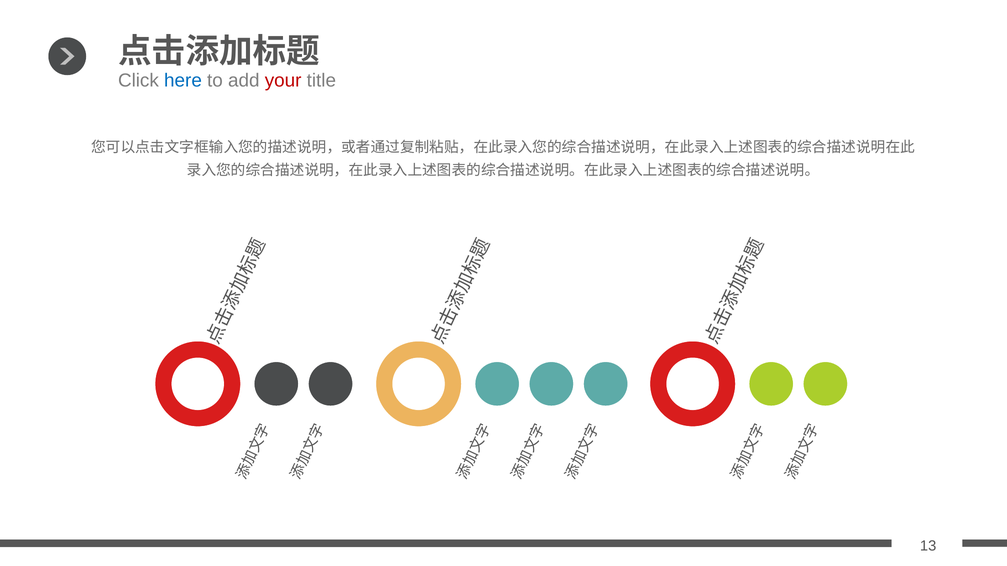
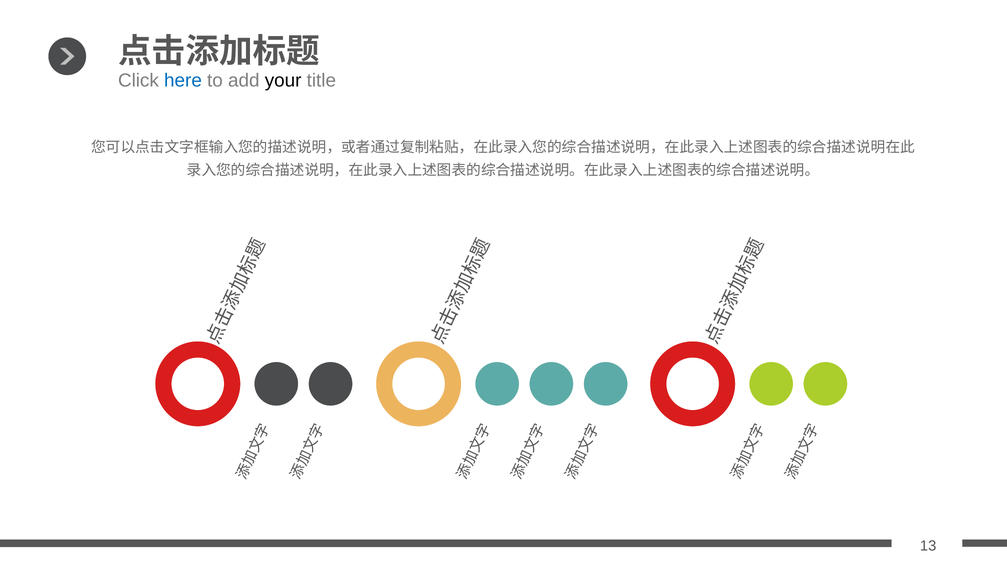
your colour: red -> black (283, 81)
